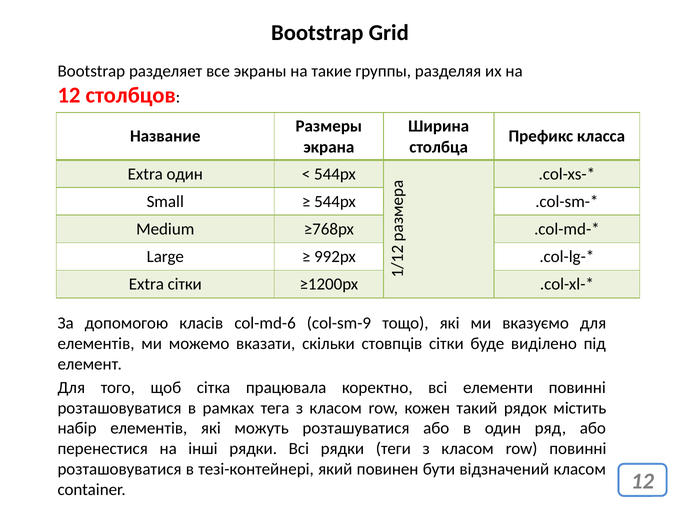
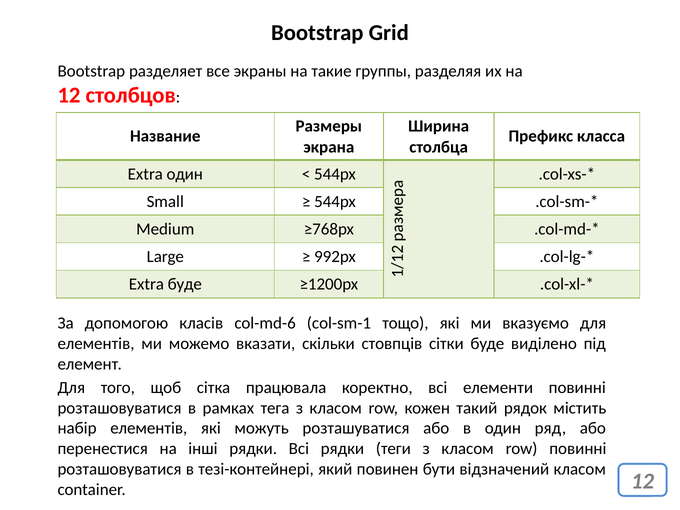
Extra сітки: сітки -> буде (185, 284)
col-sm-9: col-sm-9 -> col-sm-1 (339, 323)
